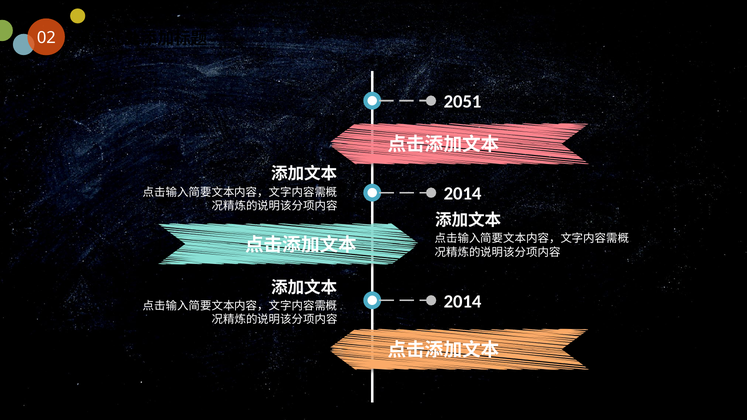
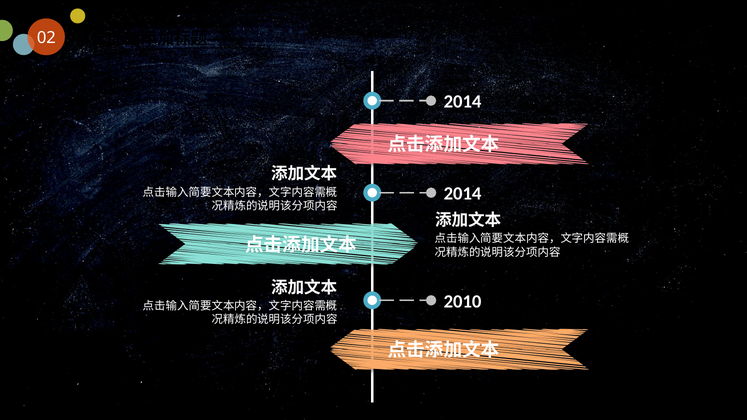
2051: 2051 -> 2014 (463, 101)
2014: 2014 -> 2010 (463, 302)
